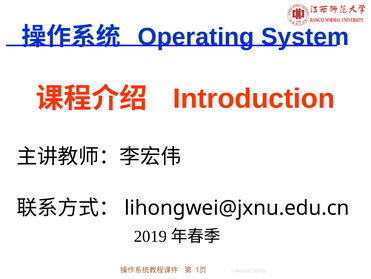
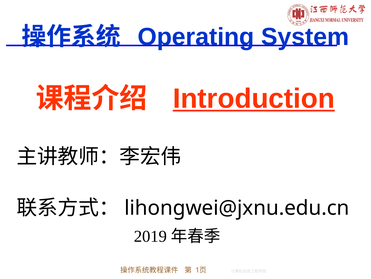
Introduction underline: none -> present (254, 98)
